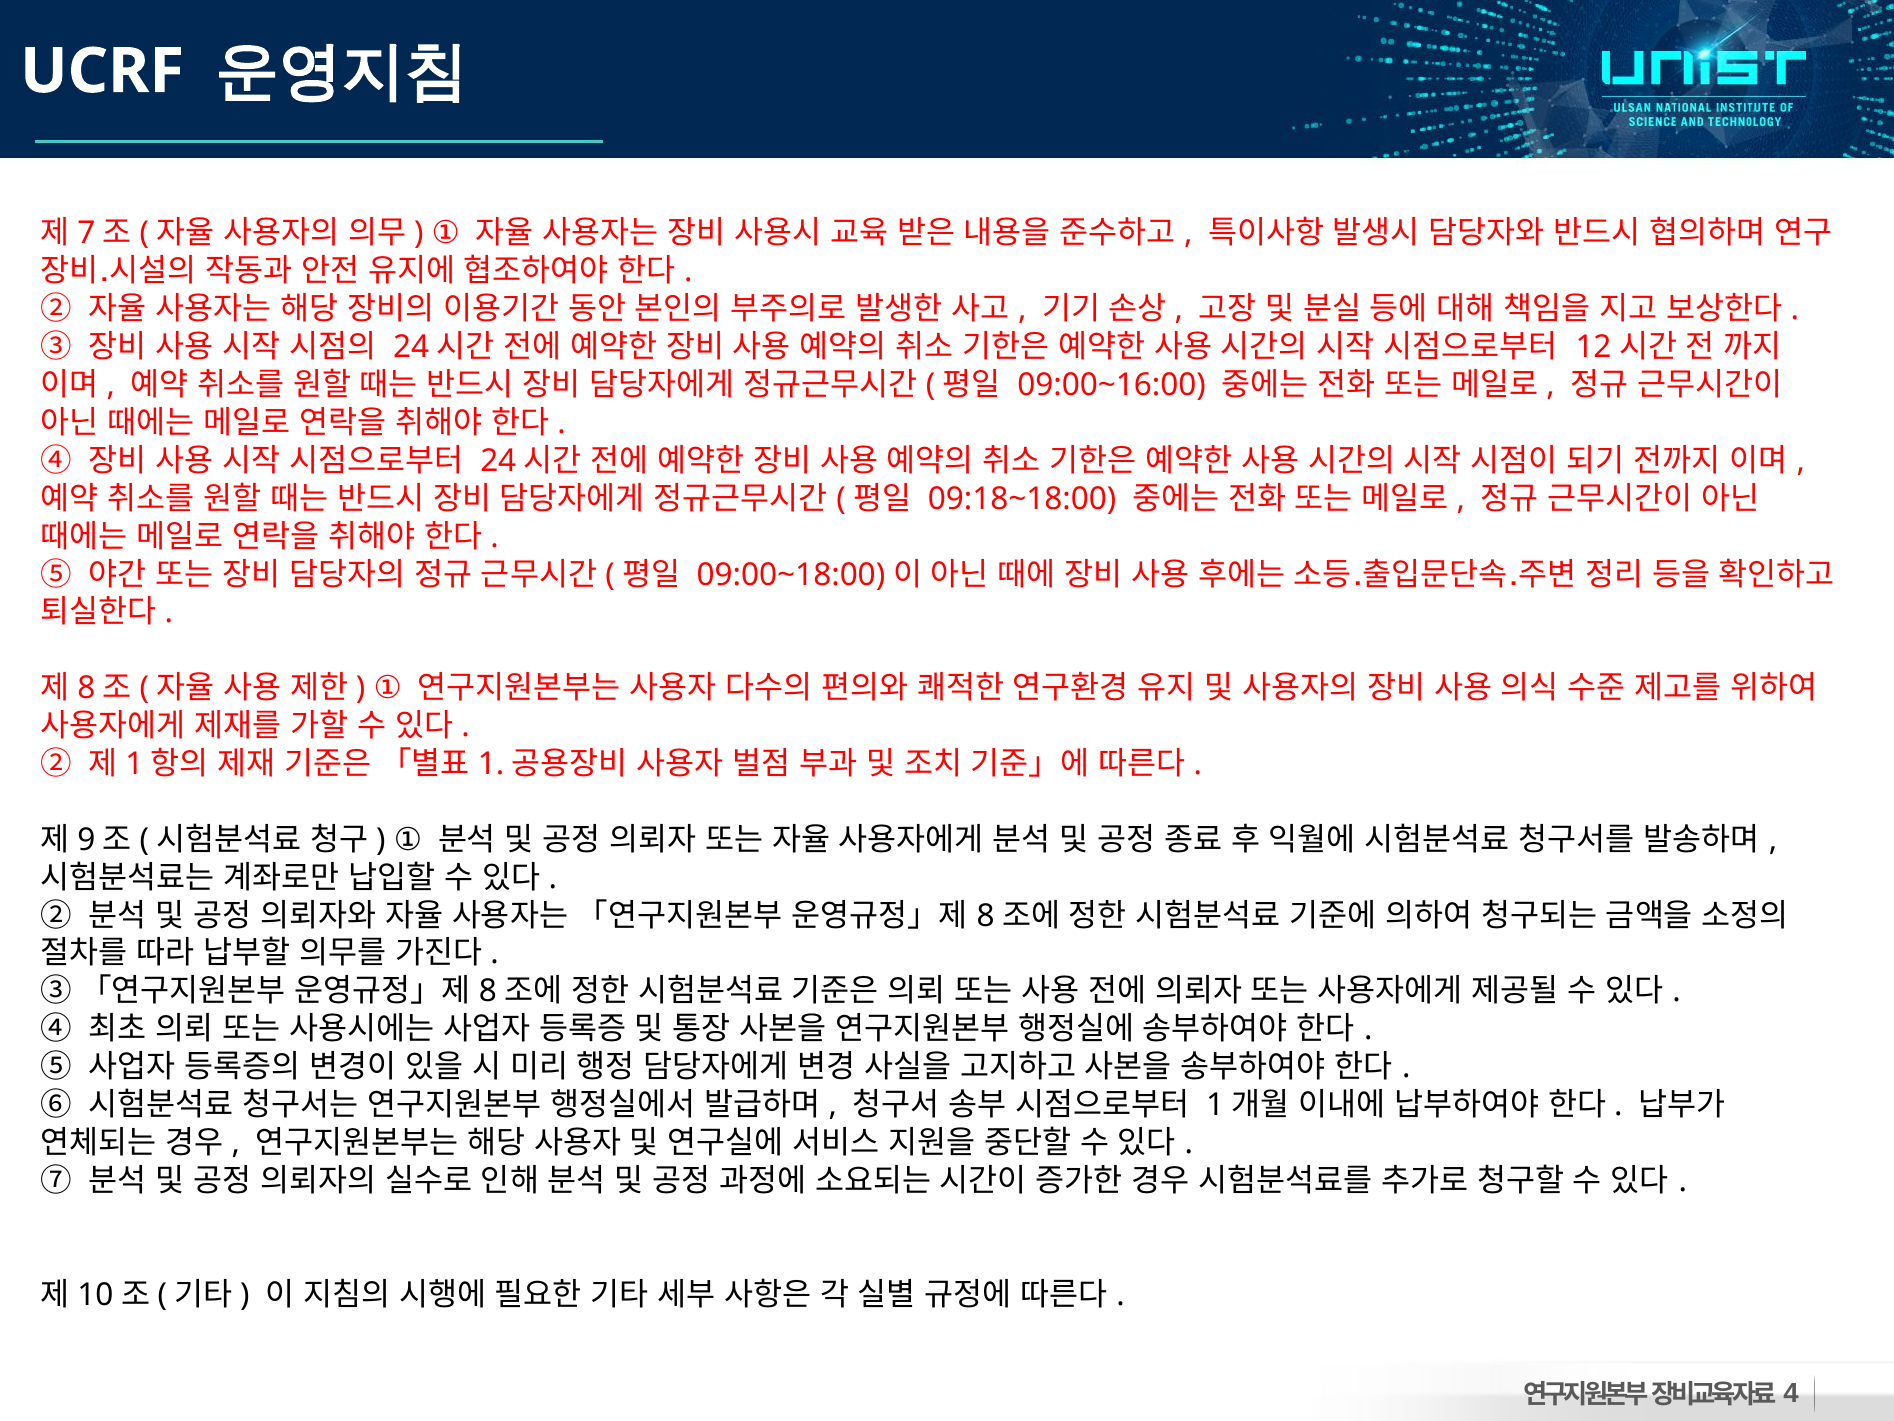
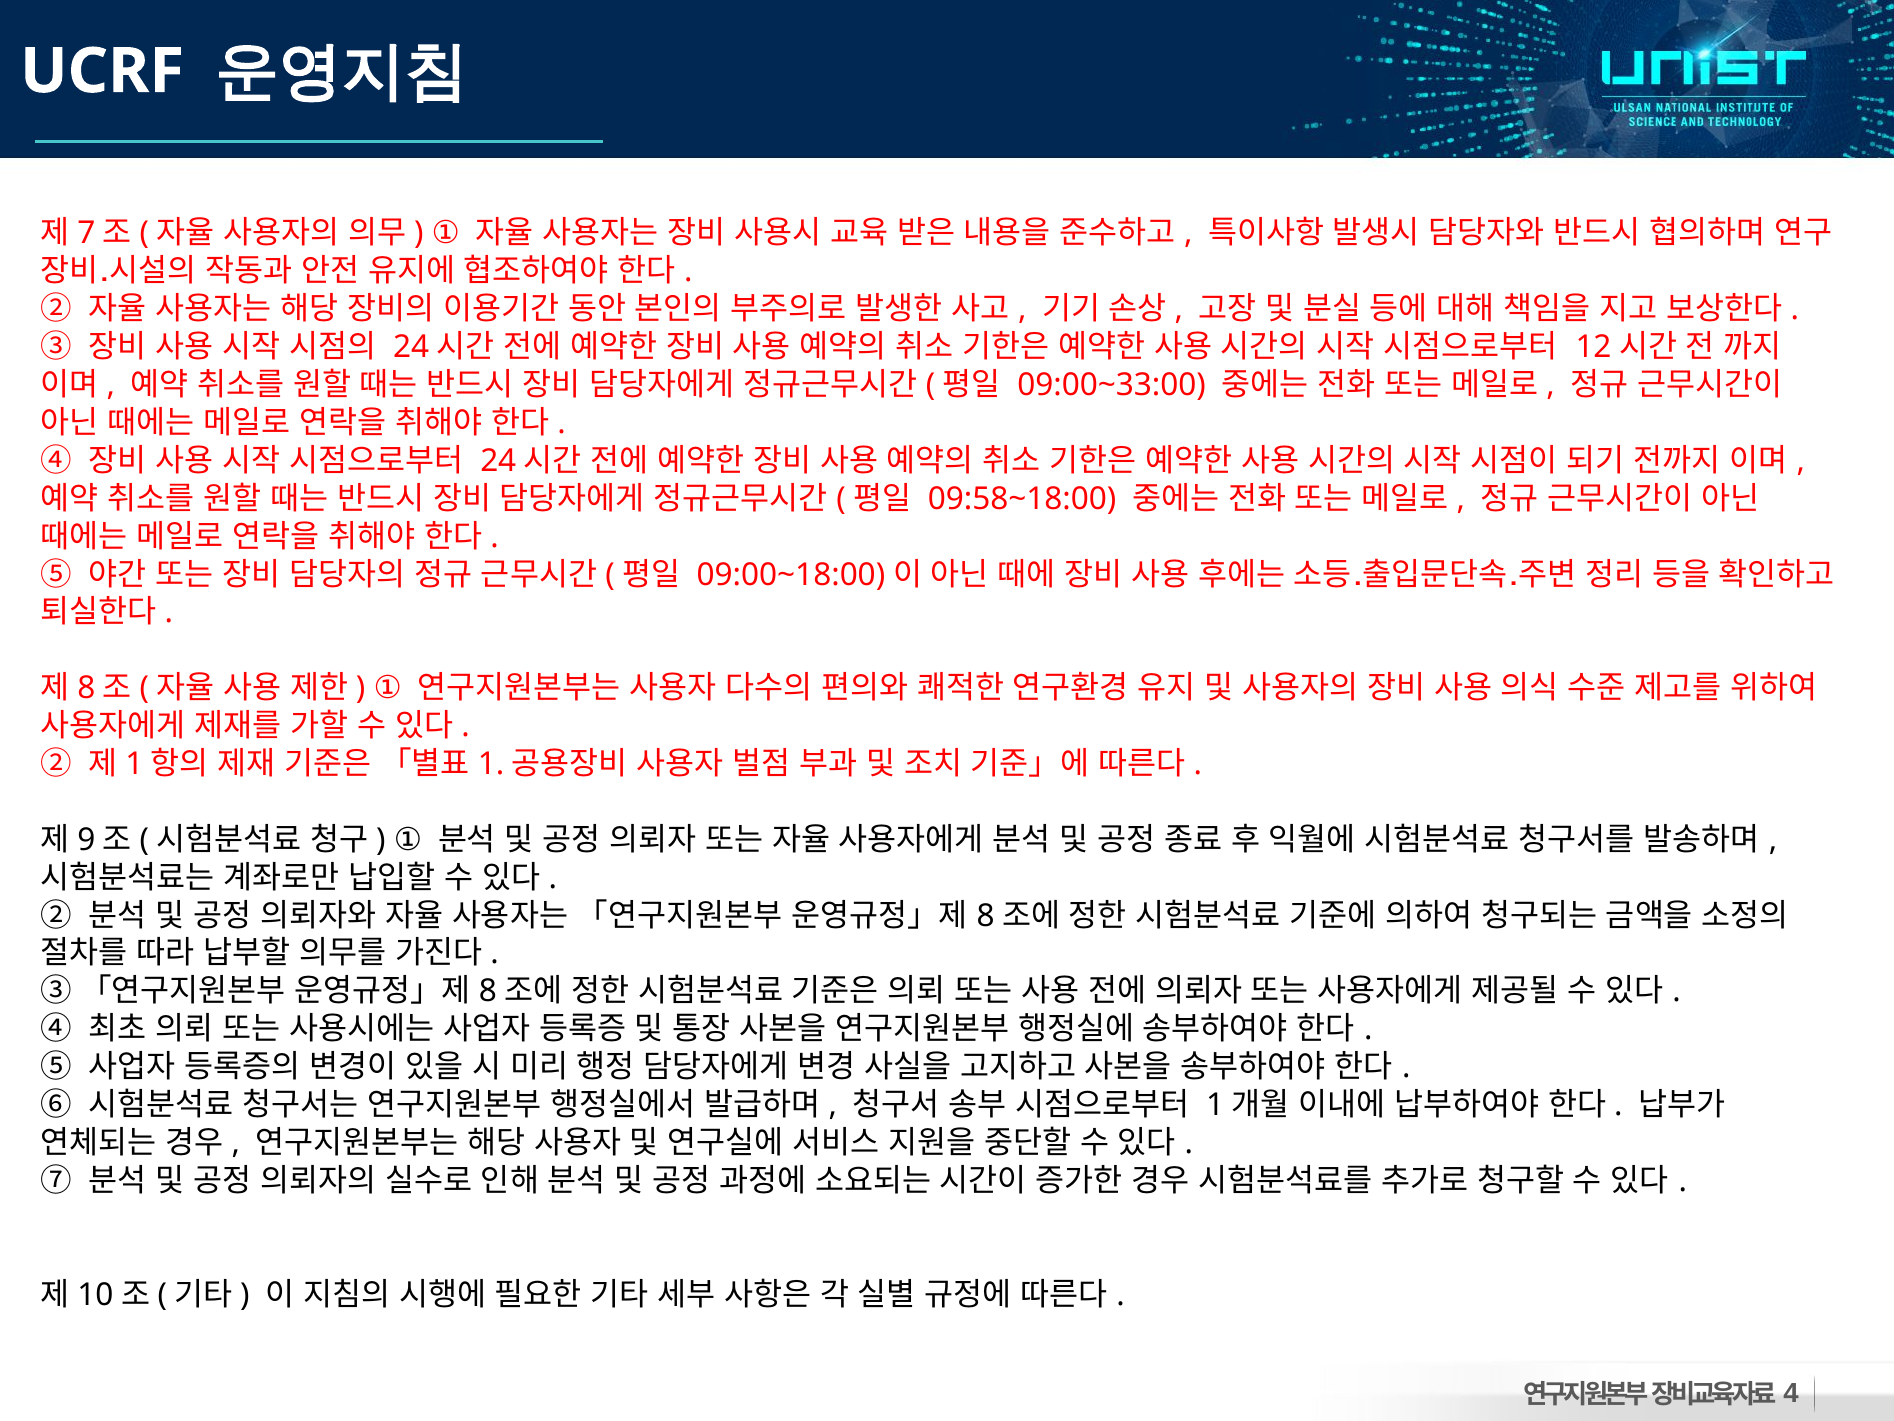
09:00~16:00: 09:00~16:00 -> 09:00~33:00 (1112, 385)
09:18~18:00: 09:18~18:00 -> 09:58~18:00 (1022, 499)
